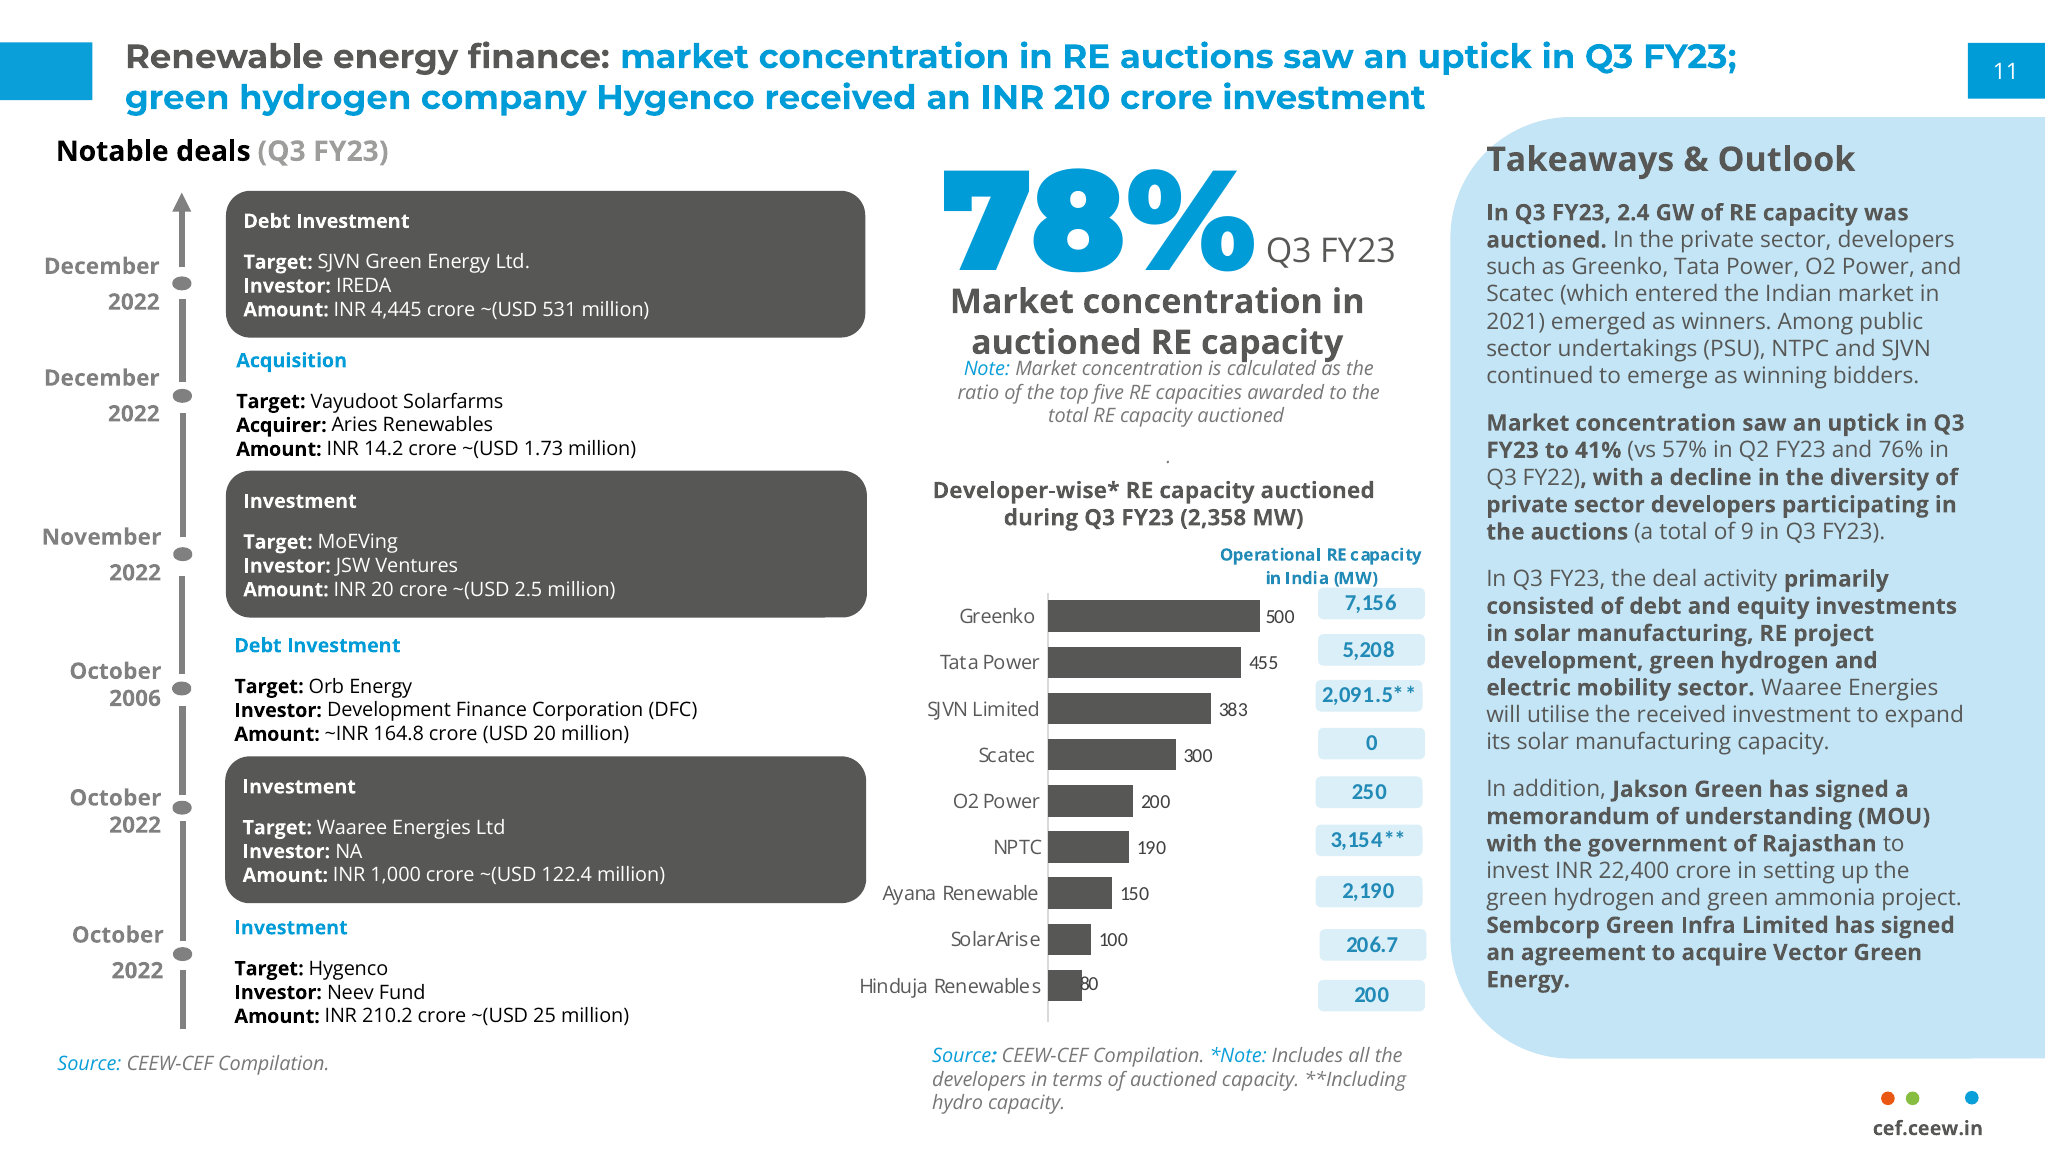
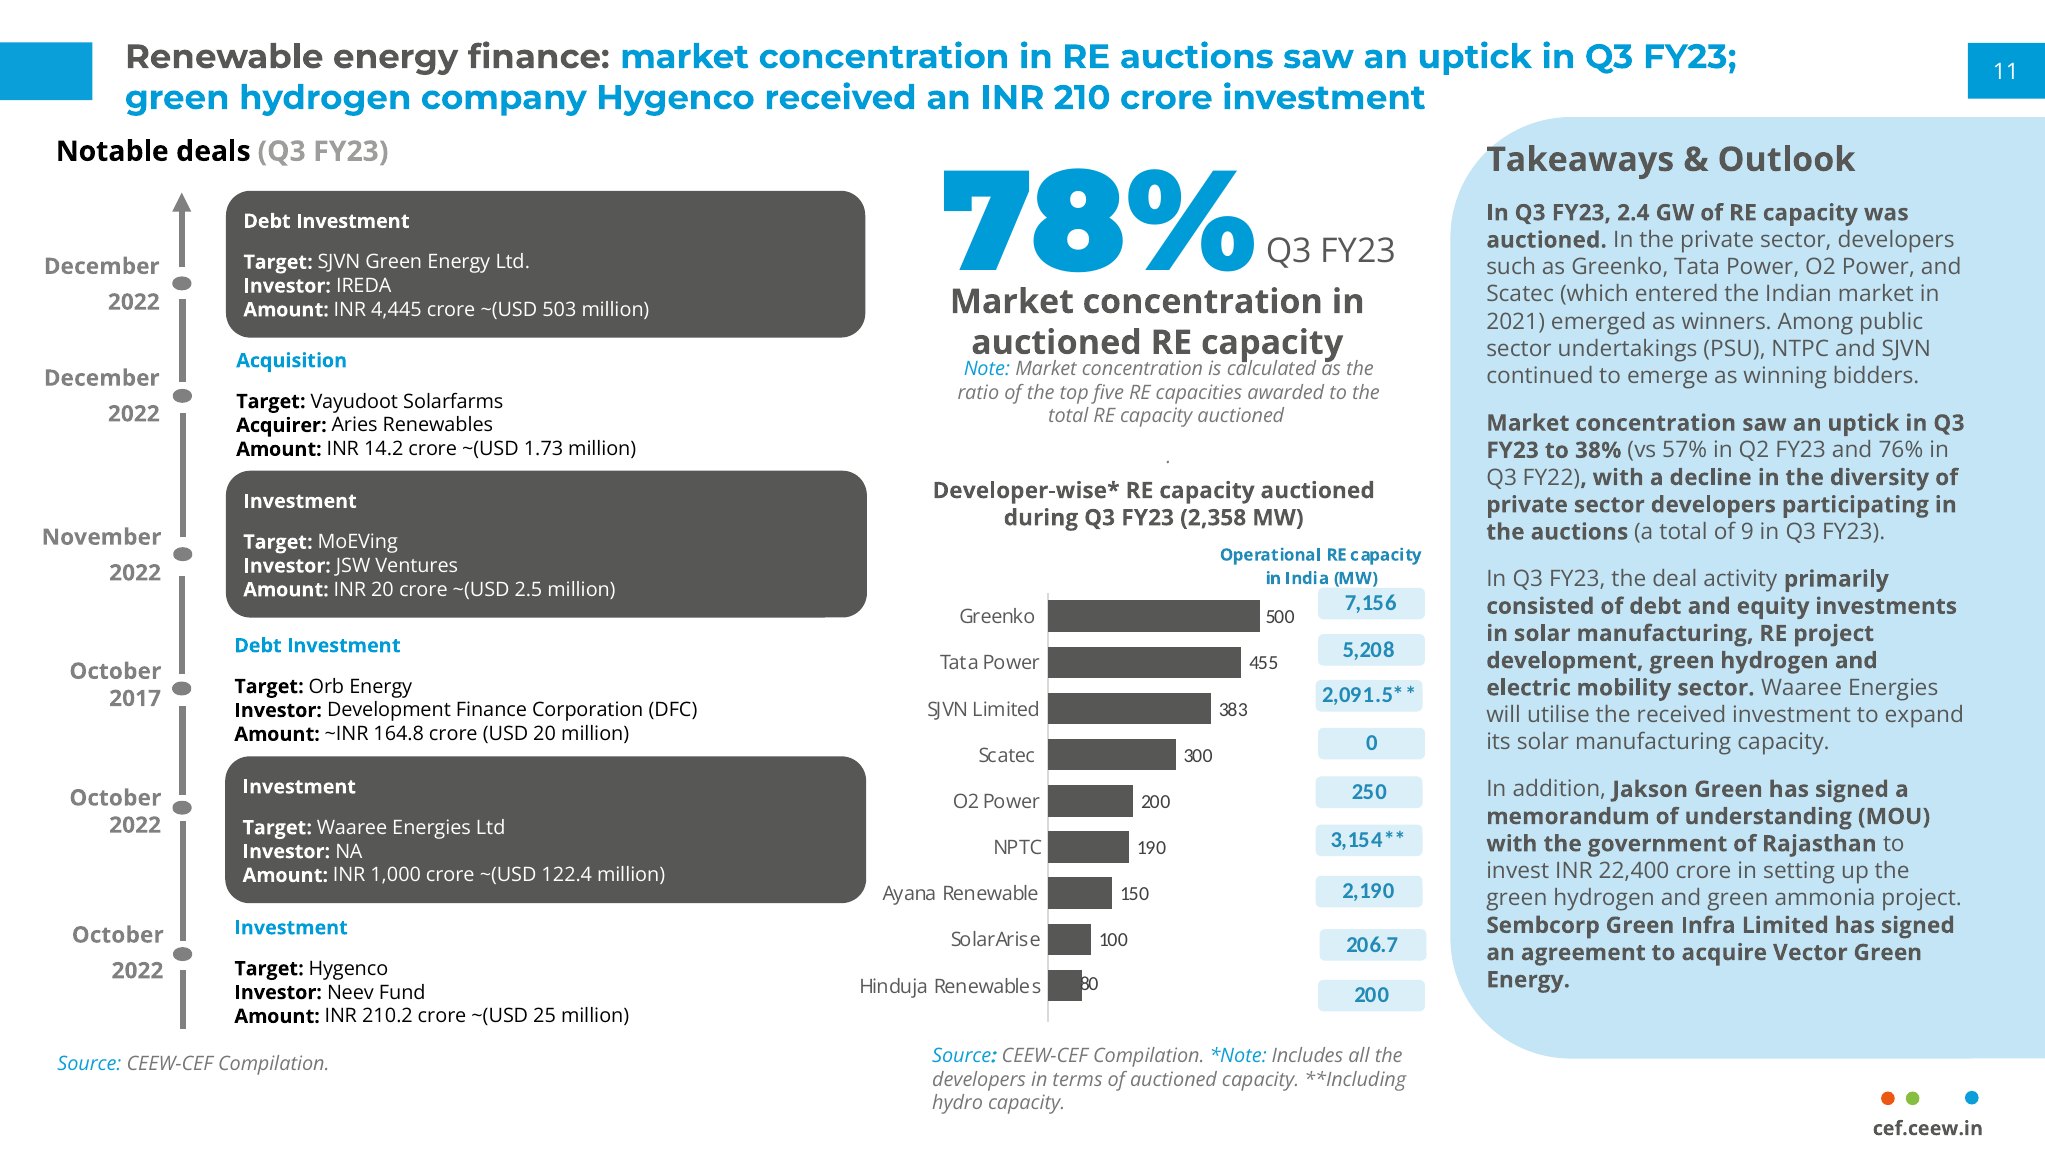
531: 531 -> 503 (559, 310)
41%: 41% -> 38% (1598, 451)
2006: 2006 -> 2017 (135, 699)
